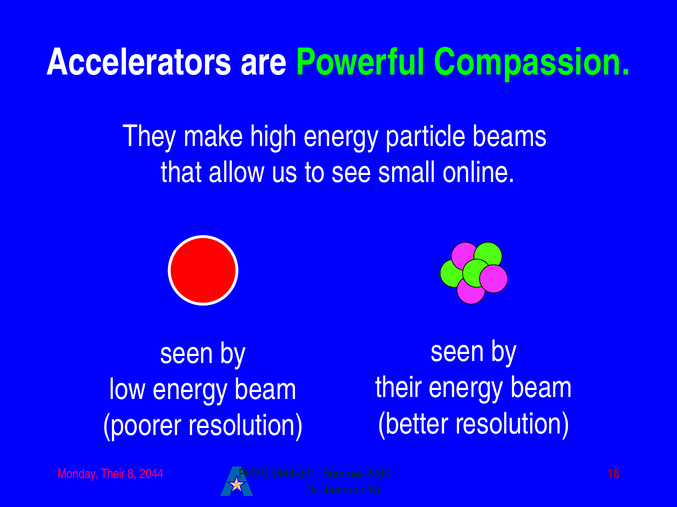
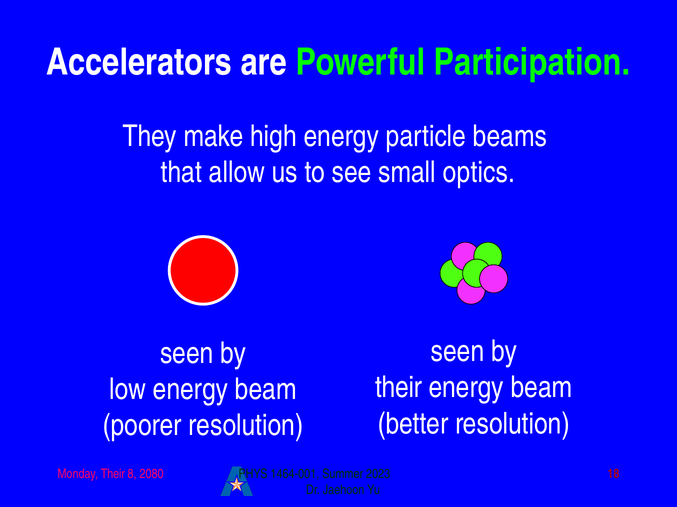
Compassion: Compassion -> Participation (532, 62)
online: online -> optics (479, 172)
2044: 2044 -> 2080 (152, 475)
5444-001: 5444-001 -> 1464-001 (295, 475)
2080: 2080 -> 2023 (378, 475)
